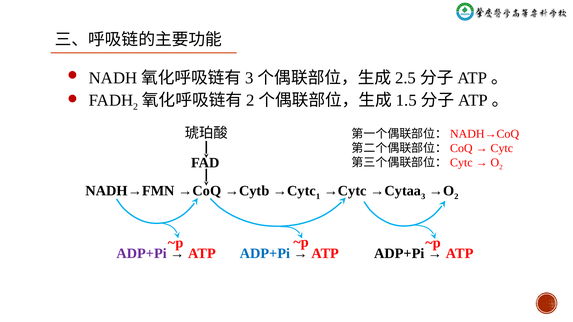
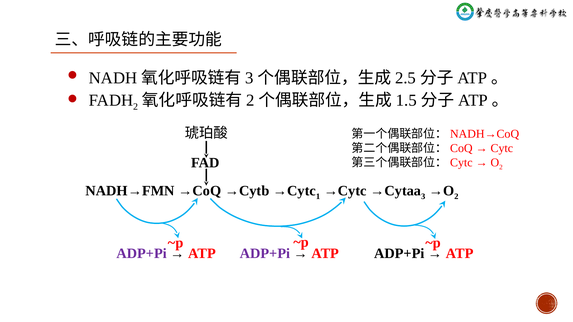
ADP+Pi colour: blue -> purple (265, 254)
